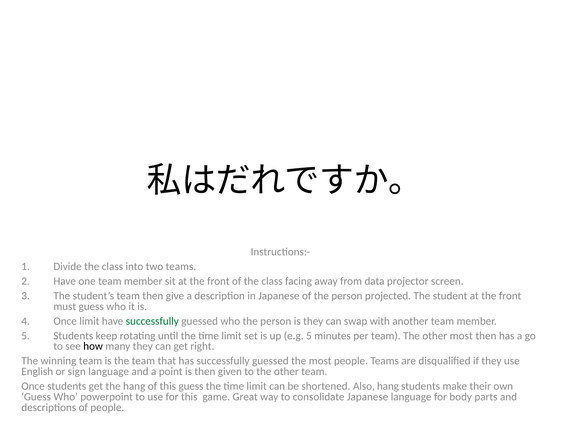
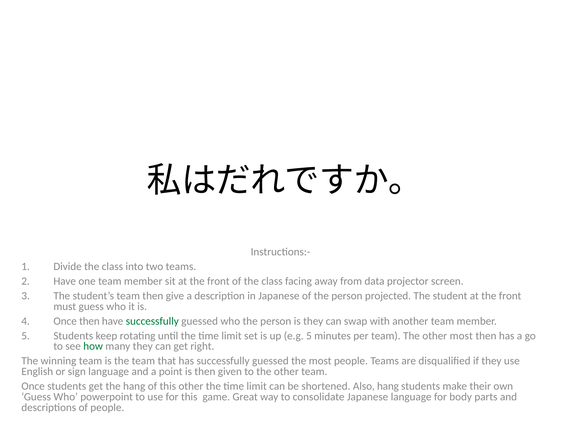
Once limit: limit -> then (89, 321)
how colour: black -> green (93, 347)
this guess: guess -> other (191, 387)
